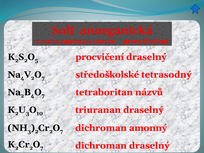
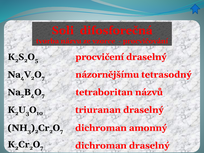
anorganická: anorganická -> difosforečná (116, 30)
středoškolské: středoškolské -> názornějšímu (107, 75)
